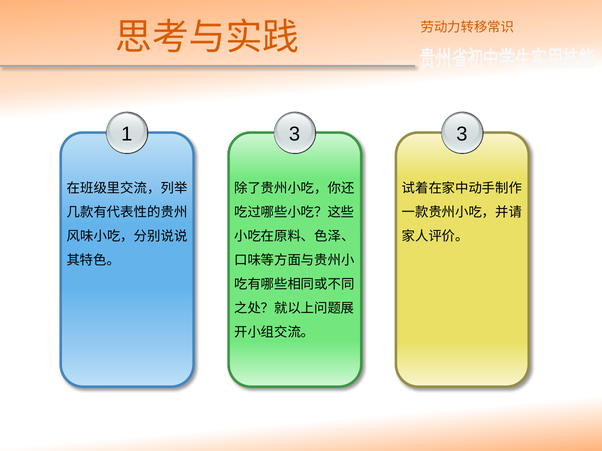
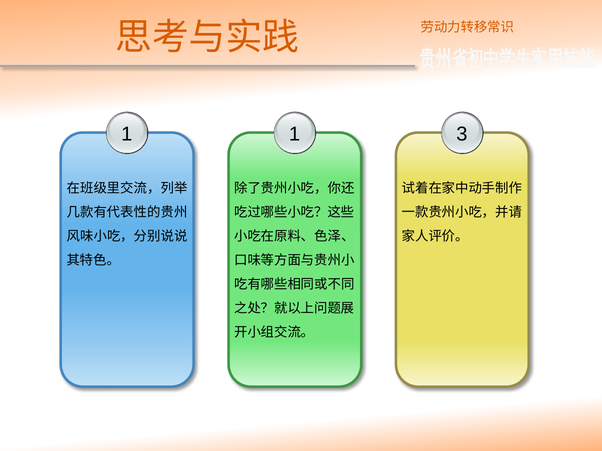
1 3: 3 -> 1 (295, 134)
